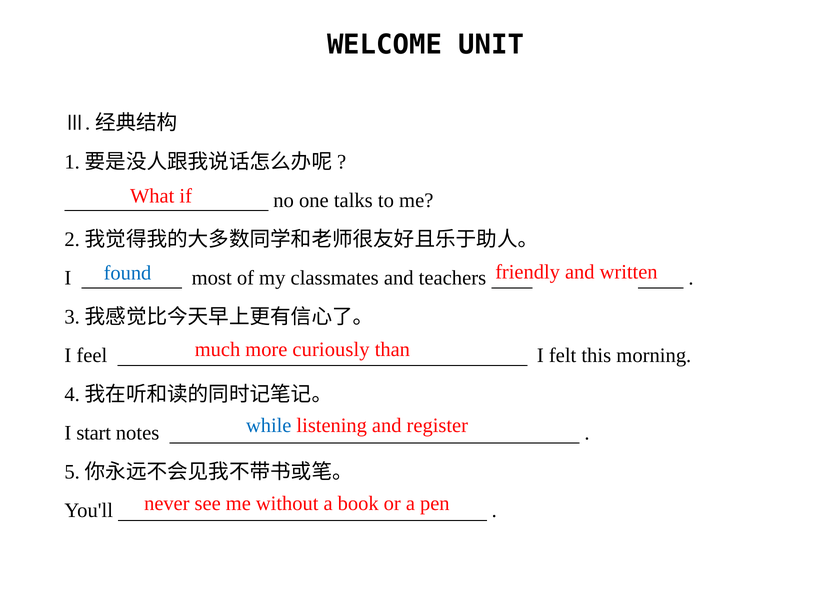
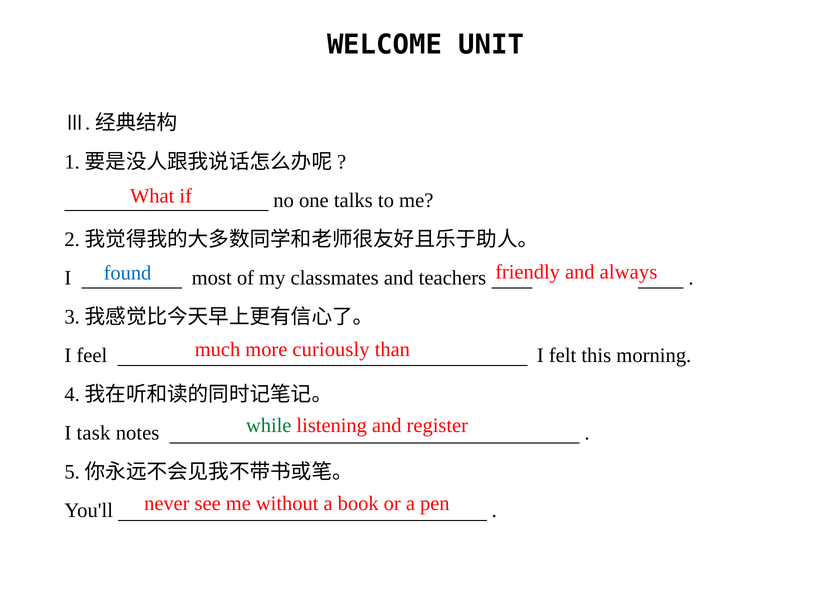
written: written -> always (629, 272)
while colour: blue -> green (269, 425)
start: start -> task (93, 433)
